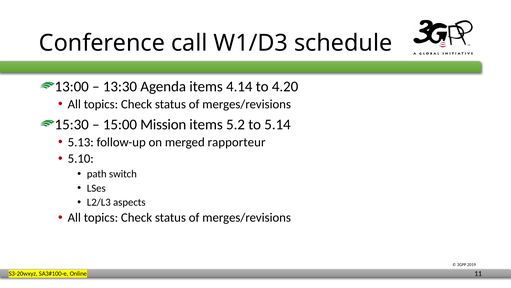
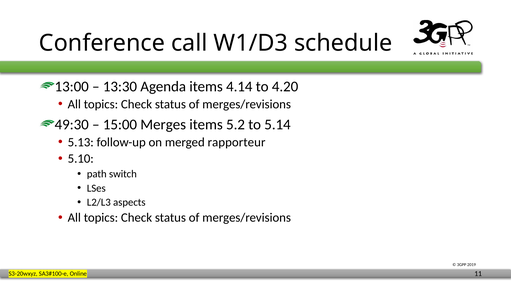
15:30: 15:30 -> 49:30 (72, 124)
Mission: Mission -> Merges (163, 124)
